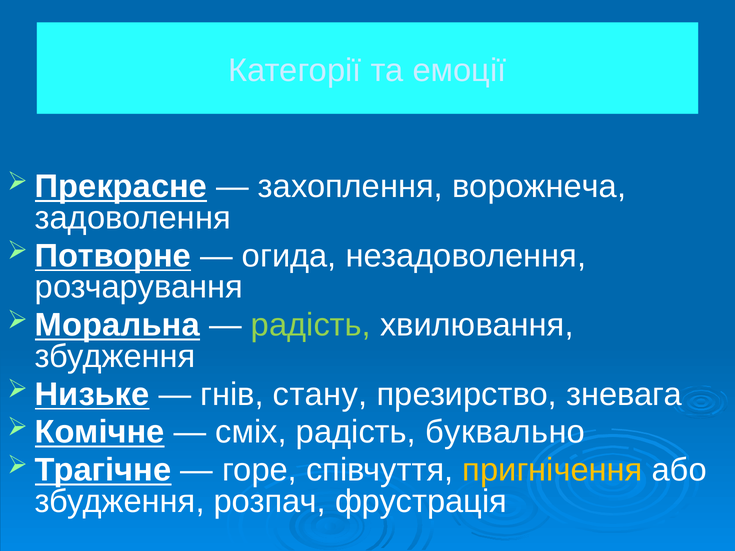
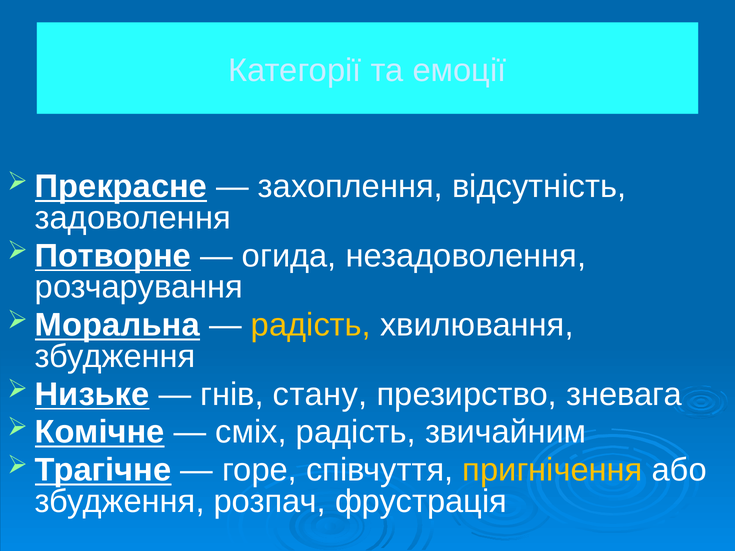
ворожнеча: ворожнеча -> відсутність (539, 187)
радість colour: light green -> yellow (311, 325)
буквально: буквально -> звичайним (506, 432)
